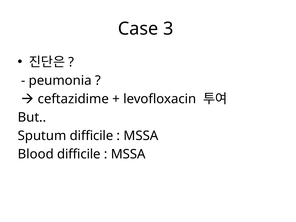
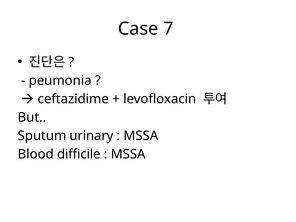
3: 3 -> 7 (168, 29)
Sputum difficile: difficile -> urinary (92, 136)
